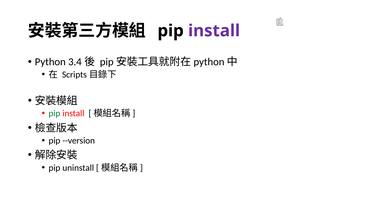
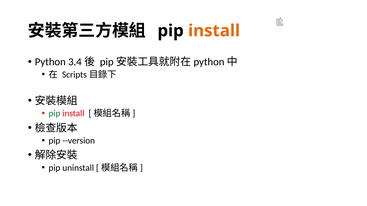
install colour: purple -> orange (214, 31)
